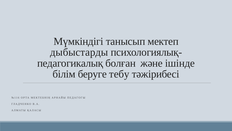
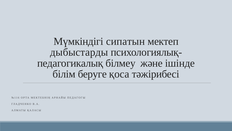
танысып: танысып -> сипатын (125, 41)
болған: болған -> білмеу (121, 63)
тебу: тебу -> қоса (119, 74)
